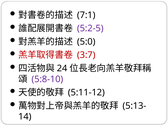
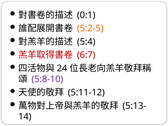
7:1: 7:1 -> 0:1 (86, 15)
5:2-5 colour: purple -> orange (90, 28)
5:0: 5:0 -> 5:4 (86, 42)
3:7: 3:7 -> 6:7 (86, 55)
